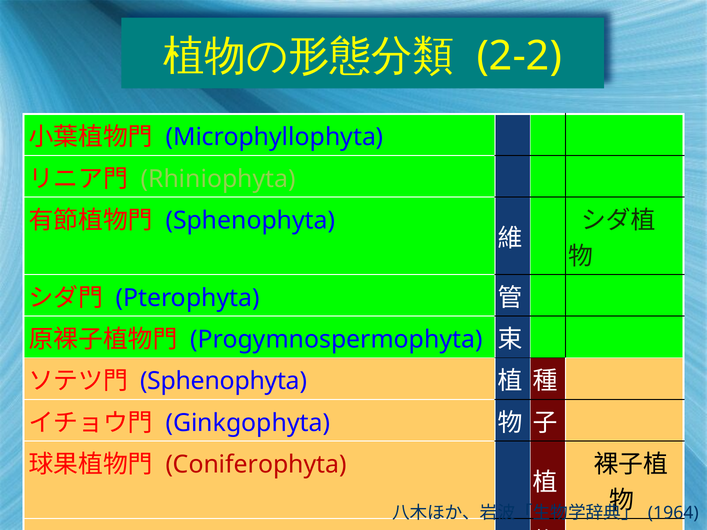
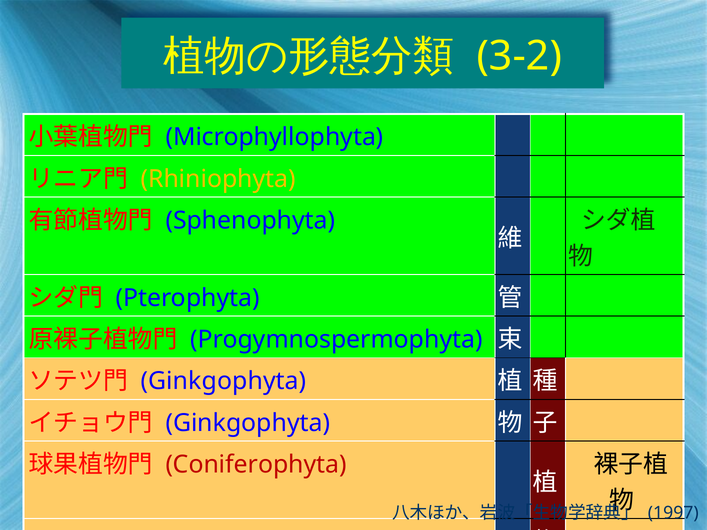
2-2: 2-2 -> 3-2 (519, 56)
Rhiniophyta colour: light green -> yellow (218, 179)
Sphenophyta: Sphenophyta -> Ginkgophyta (224, 381)
1964: 1964 -> 1997 (673, 513)
